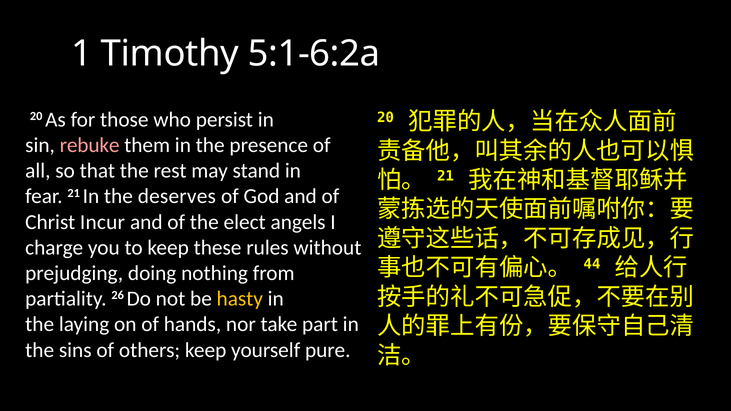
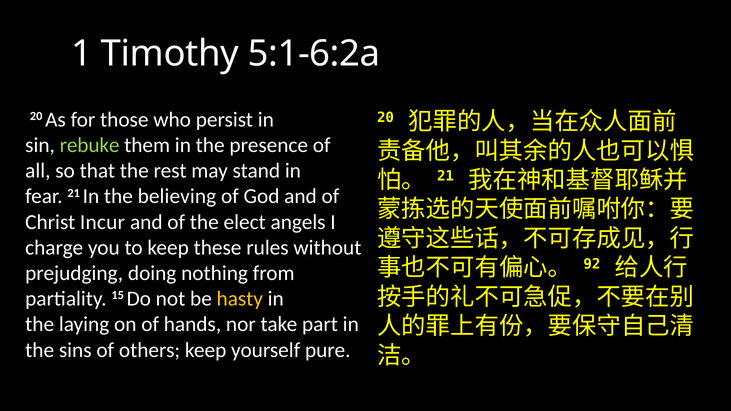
rebuke colour: pink -> light green (90, 145)
deserves: deserves -> believing (177, 197)
44: 44 -> 92 (592, 264)
26: 26 -> 15 (118, 296)
